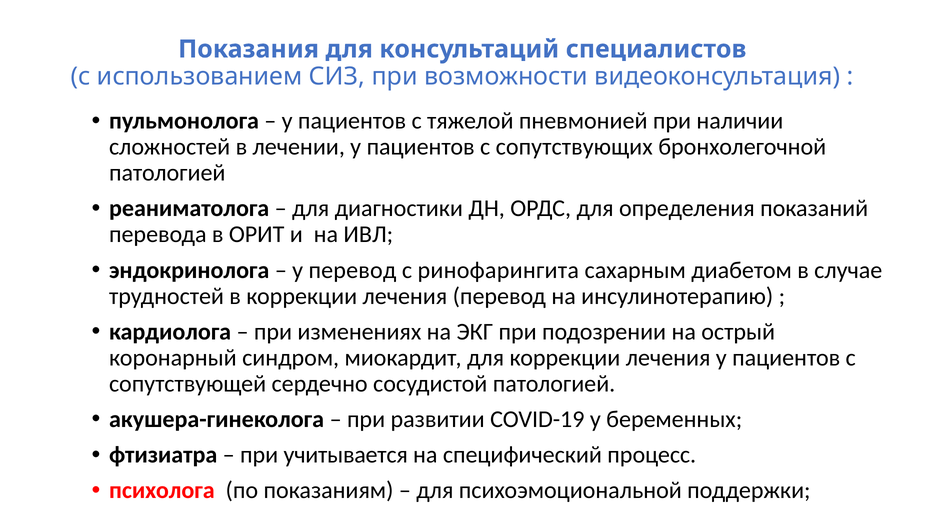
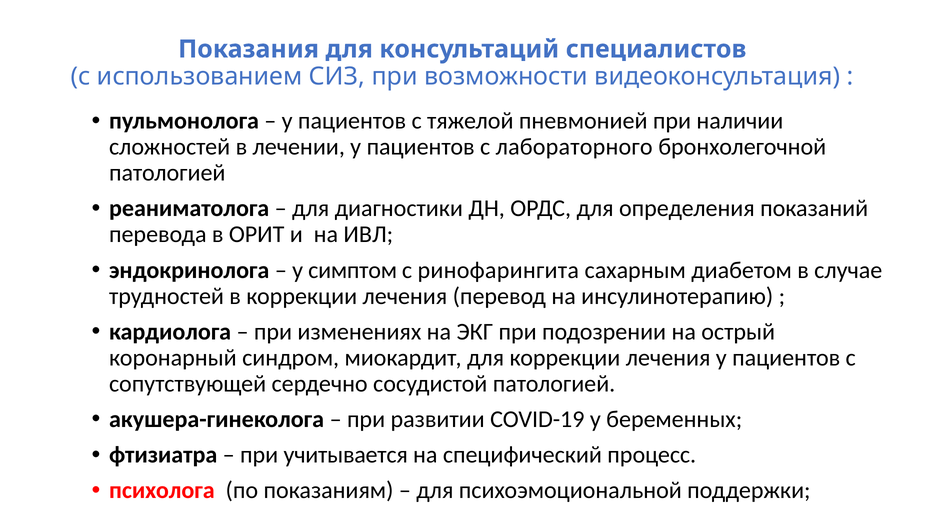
сопутствующих: сопутствующих -> лабораторного (574, 147)
у перевод: перевод -> симптом (353, 270)
